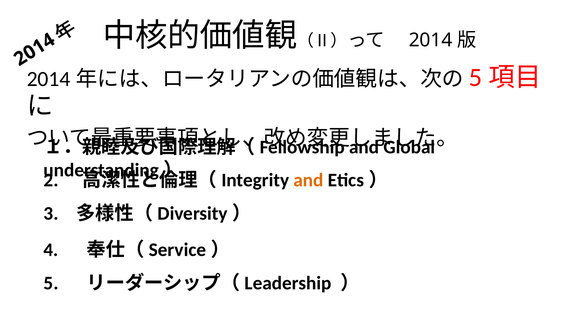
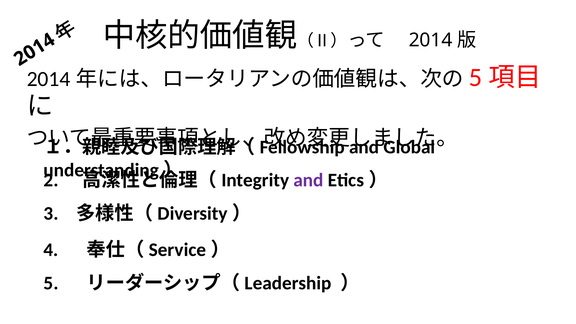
and colour: orange -> purple (309, 180)
